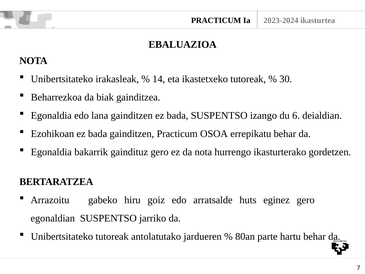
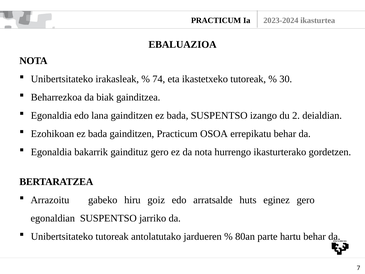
14: 14 -> 74 (159, 79)
6: 6 -> 2 (296, 115)
